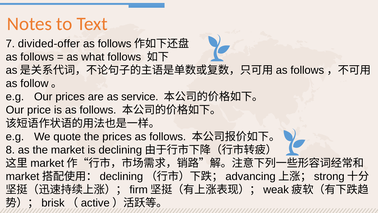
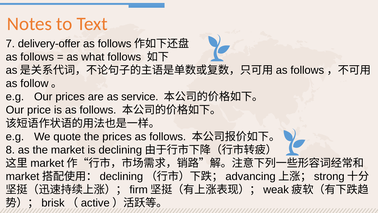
divided-offer: divided-offer -> delivery-offer (49, 44)
